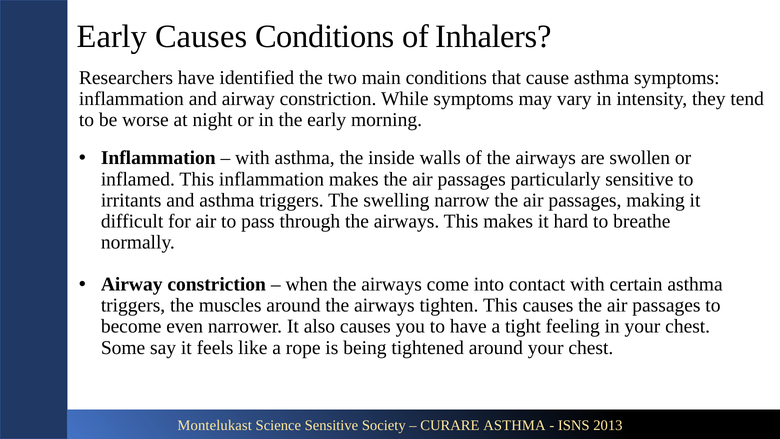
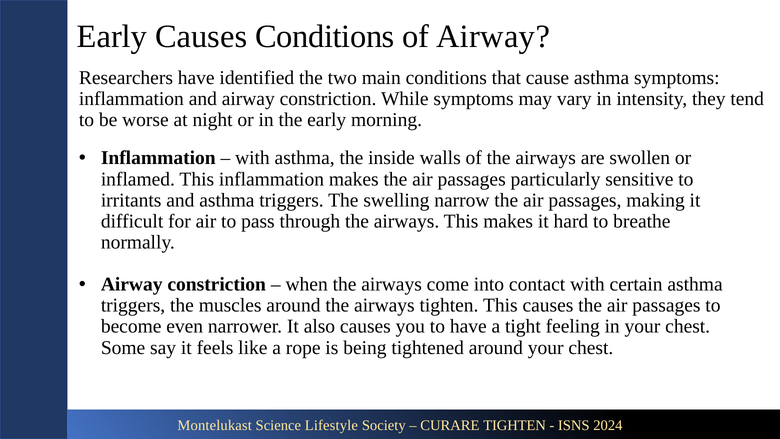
of Inhalers: Inhalers -> Airway (493, 37)
Science Sensitive: Sensitive -> Lifestyle (331, 425)
CURARE ASTHMA: ASTHMA -> TIGHTEN (515, 425)
2013: 2013 -> 2024 (608, 425)
